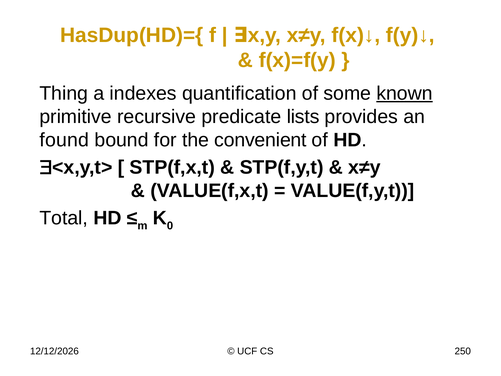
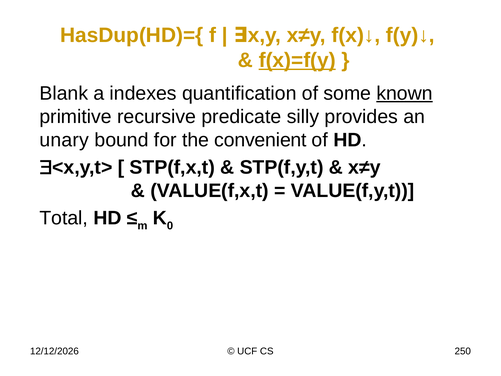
f(x)=f(y underline: none -> present (297, 60)
Thing: Thing -> Blank (64, 93)
lists: lists -> silly (303, 117)
found: found -> unary (64, 140)
